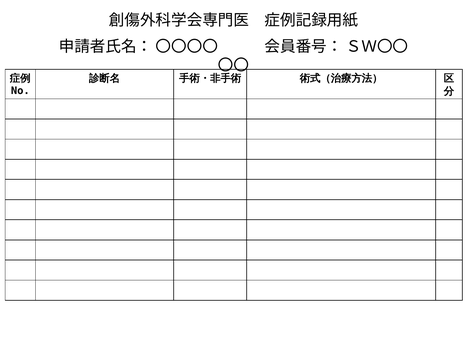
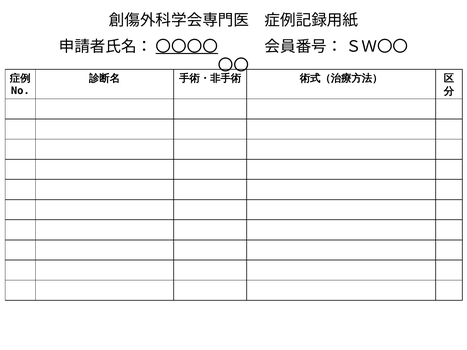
〇〇〇〇 underline: none -> present (187, 47)
